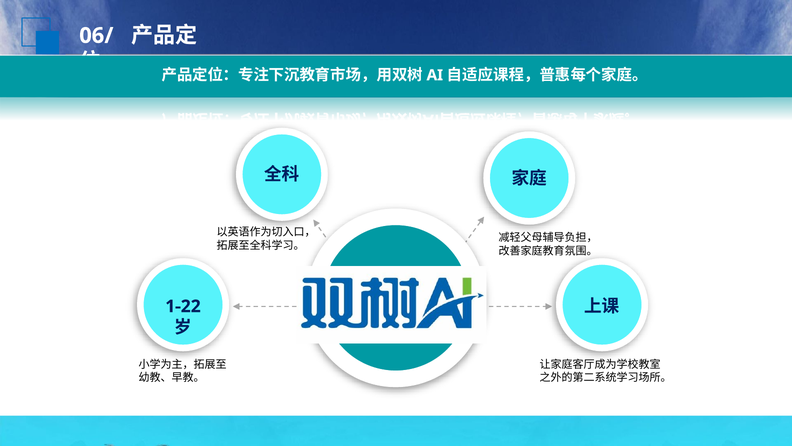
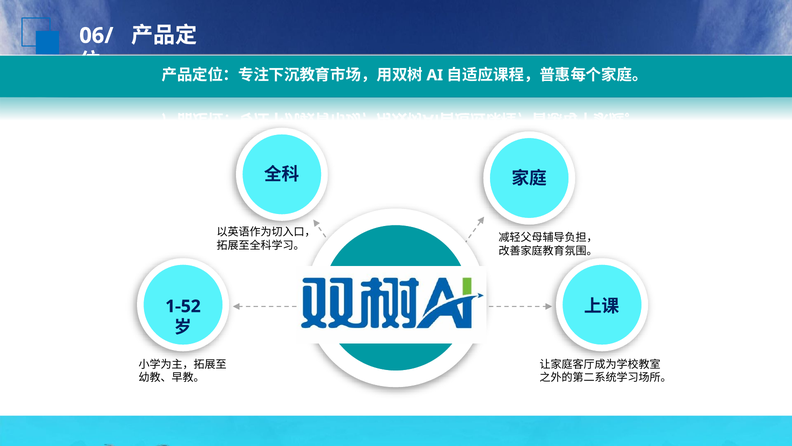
1-22: 1-22 -> 1-52 (183, 306)
